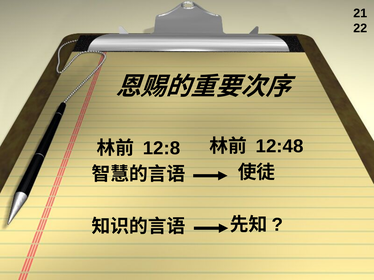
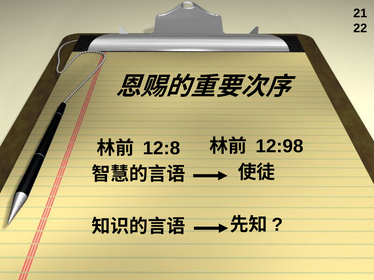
12:48: 12:48 -> 12:98 (280, 147)
